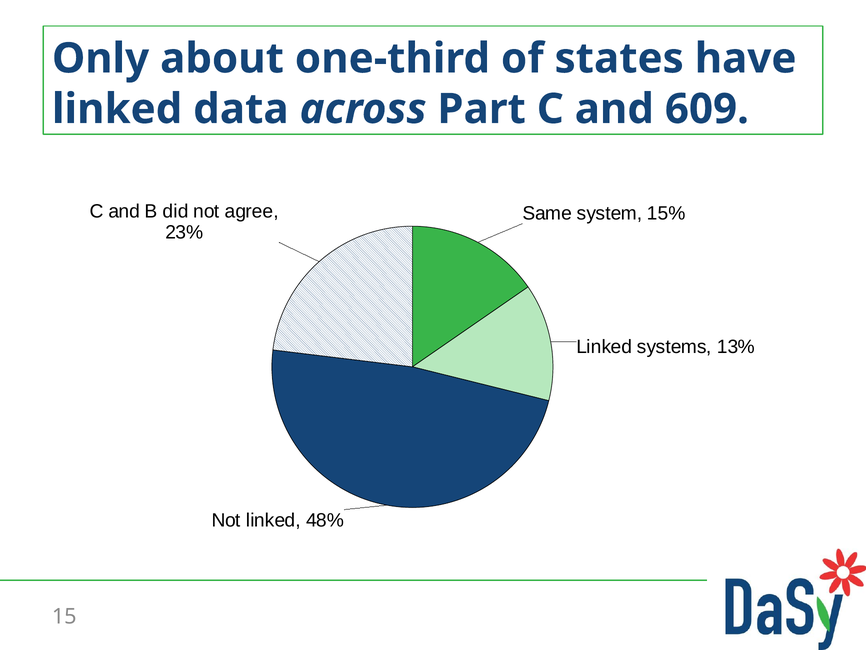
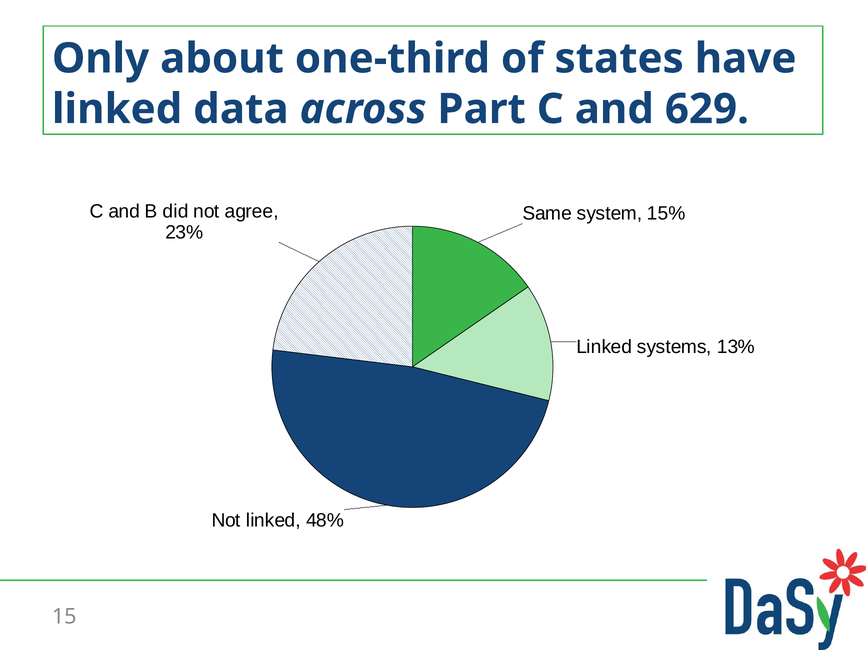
609: 609 -> 629 (707, 109)
